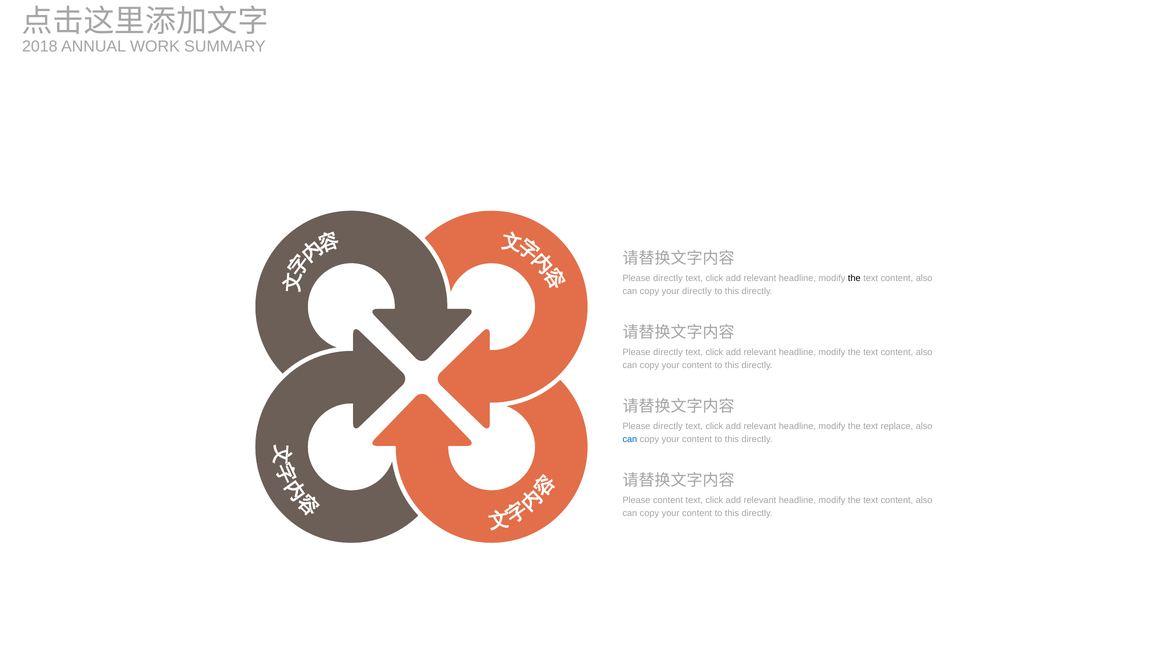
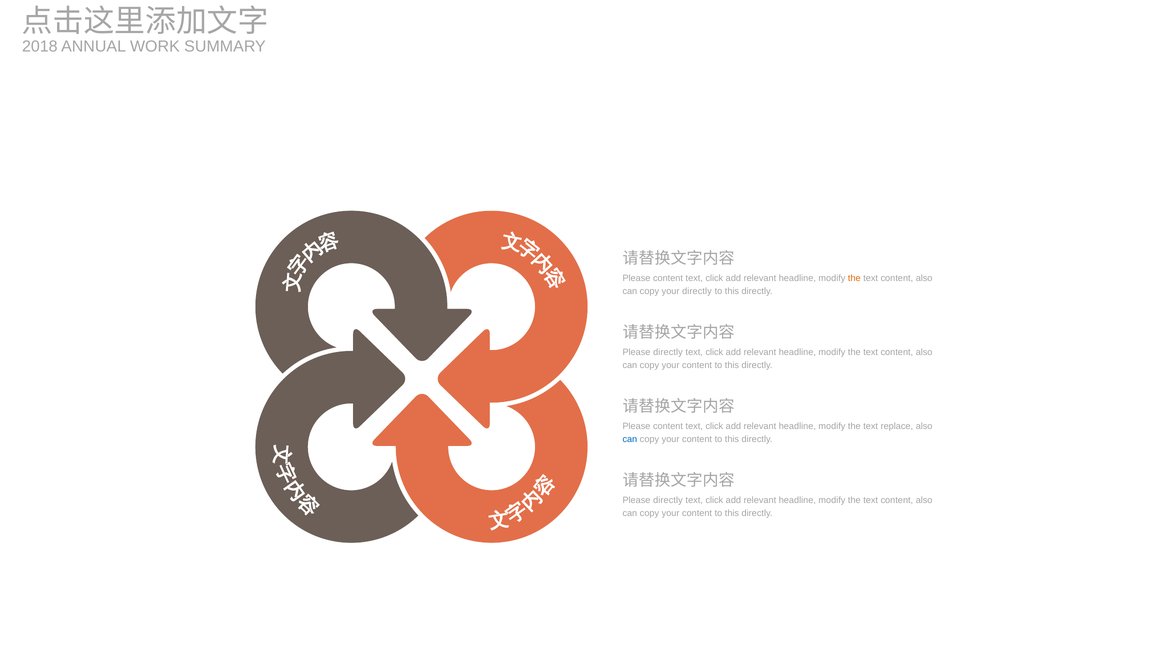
directly: directly -> content (668, 278)
the colour: black -> orange (854, 278)
directly: directly -> content (668, 426)
content: content -> directly (668, 500)
